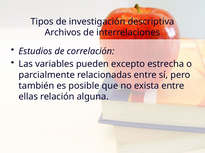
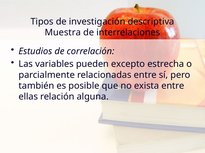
Archivos: Archivos -> Muestra (63, 33)
